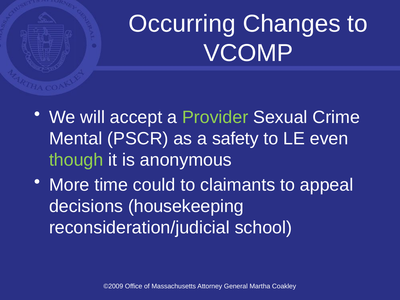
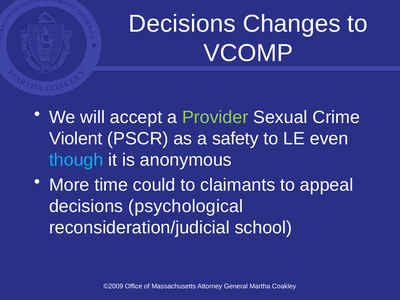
Occurring: Occurring -> Decisions (182, 24)
Mental: Mental -> Violent (76, 139)
though colour: light green -> light blue (76, 160)
housekeeping: housekeeping -> psychological (186, 206)
